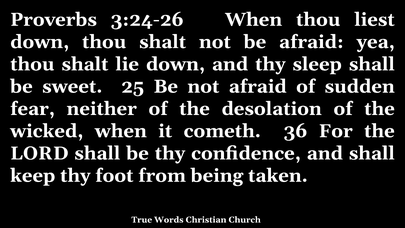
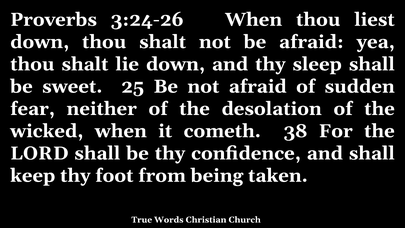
36: 36 -> 38 (296, 131)
